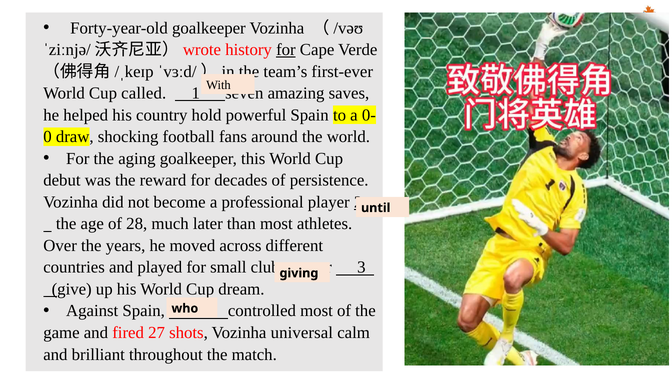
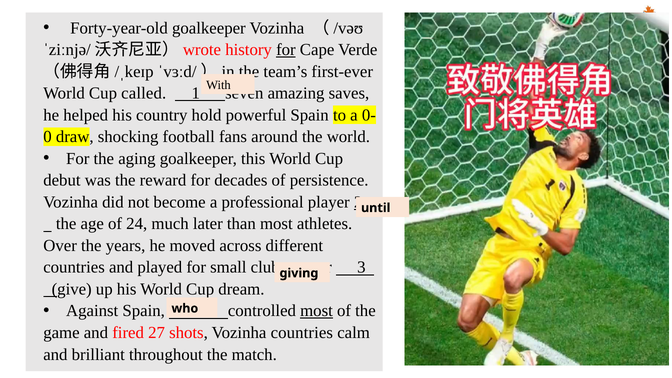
28: 28 -> 24 (137, 224)
most underline: none -> present (317, 311)
Vozinha universal: universal -> countries (302, 333)
